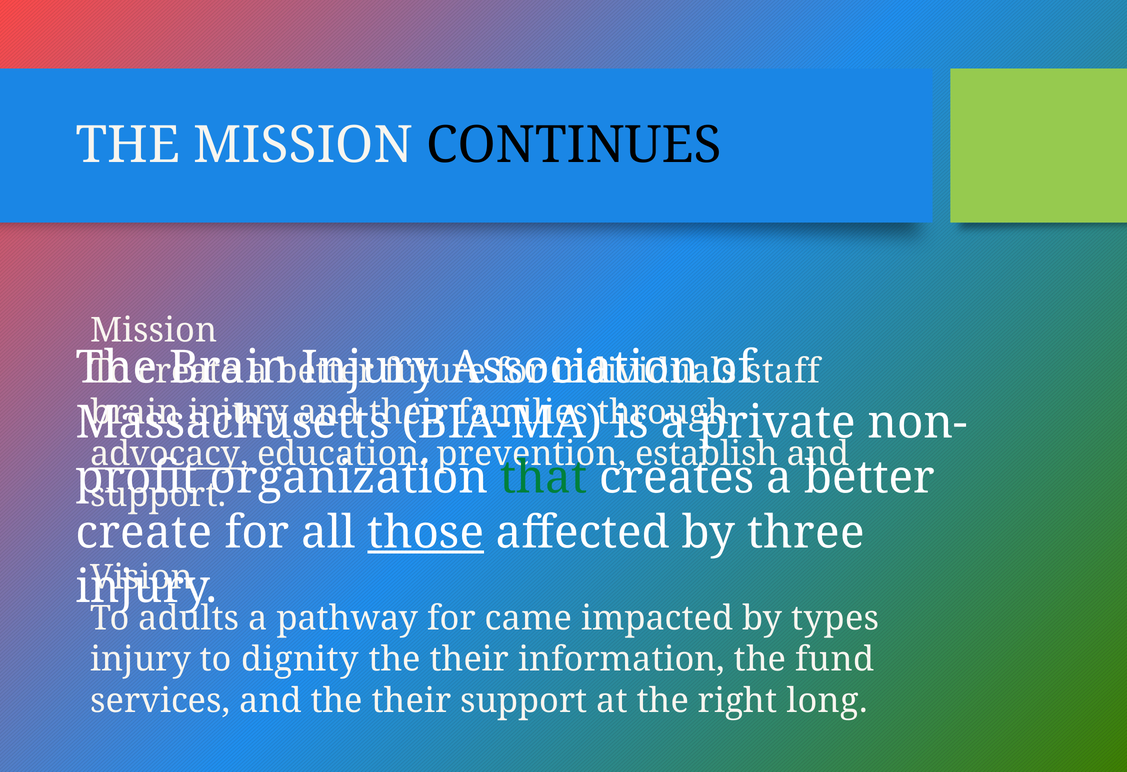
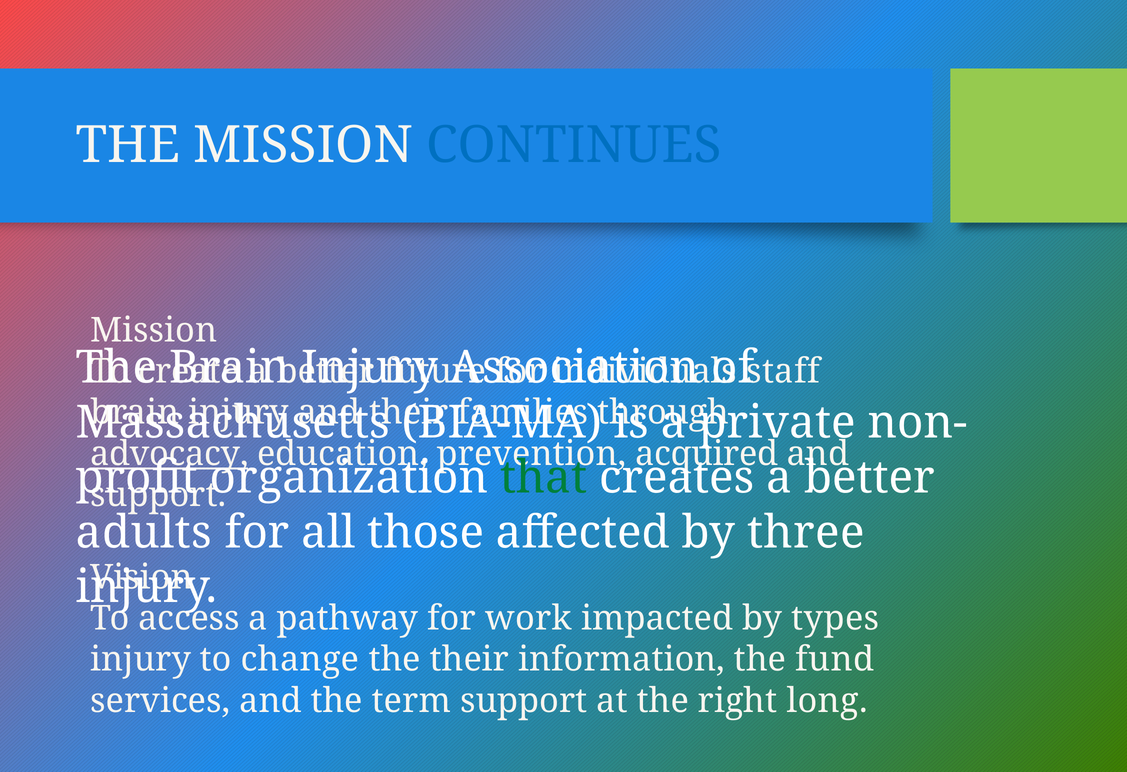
CONTINUES colour: black -> blue (574, 145)
establish: establish -> acquired (707, 454)
create: create -> adults (144, 532)
those underline: present -> none (426, 532)
adults: adults -> access (189, 618)
came: came -> work (528, 618)
dignity: dignity -> change (300, 660)
and the their: their -> term (411, 701)
